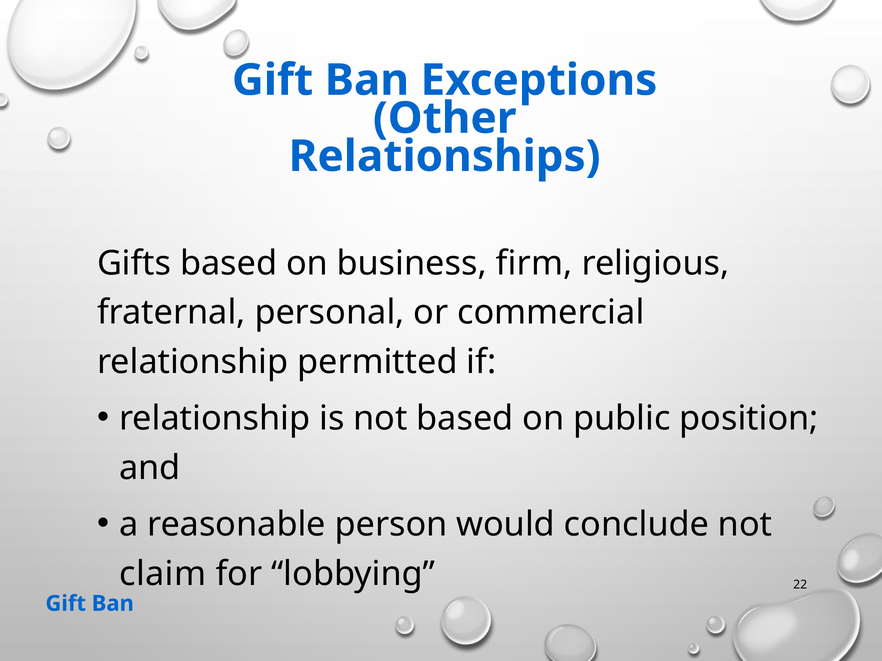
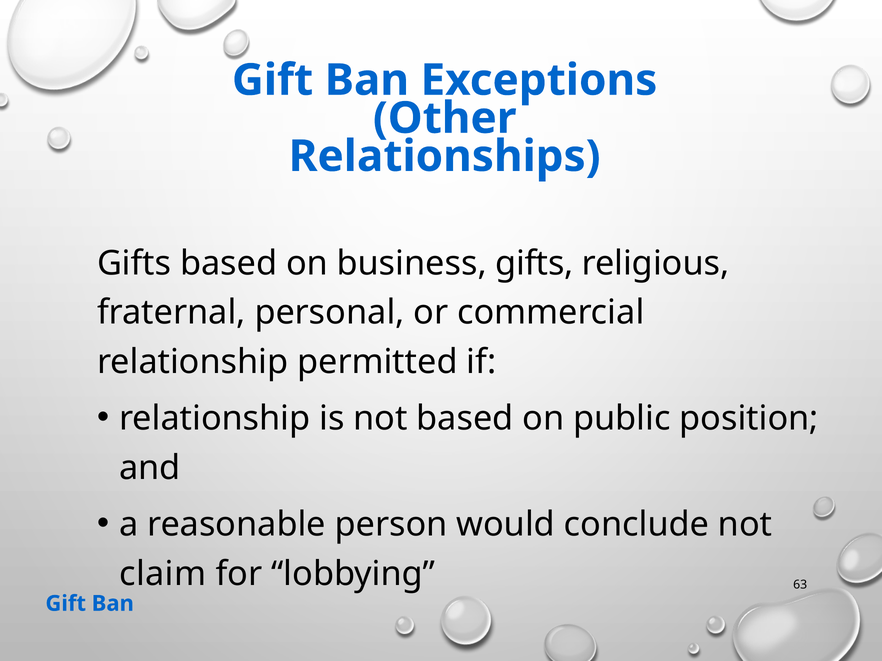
business firm: firm -> gifts (534, 263)
22: 22 -> 63 (800, 585)
